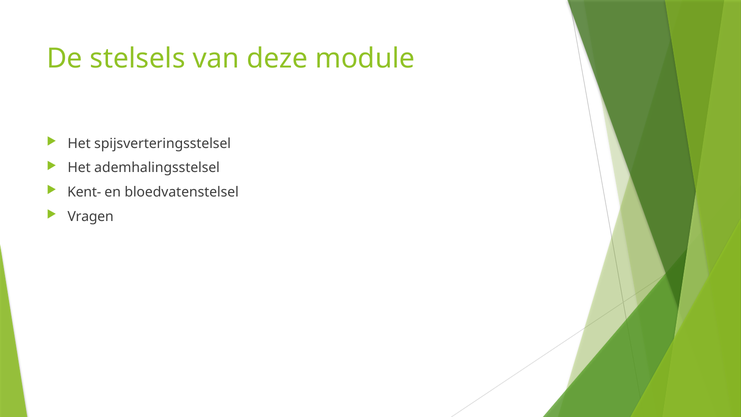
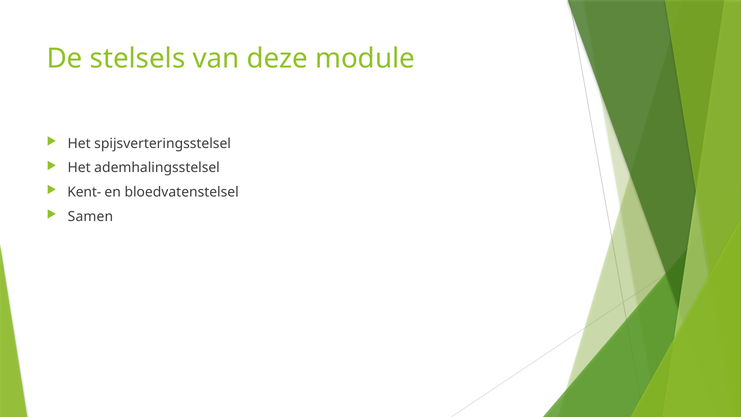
Vragen: Vragen -> Samen (90, 217)
